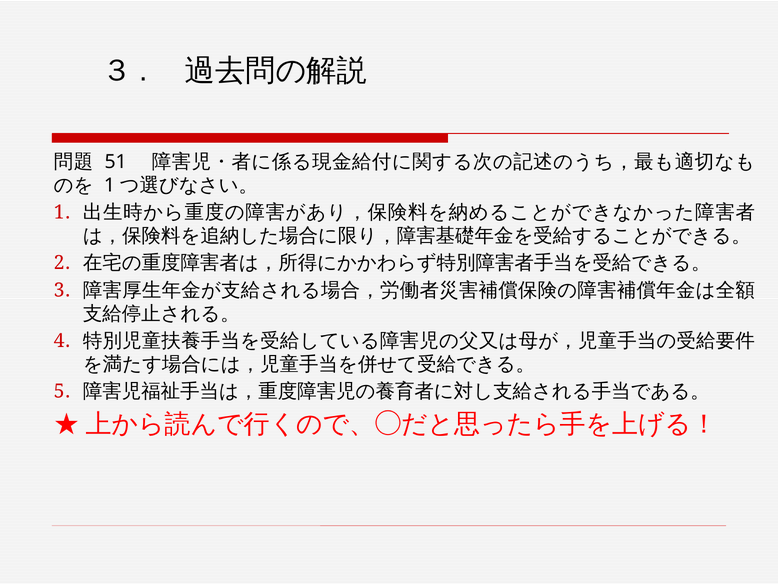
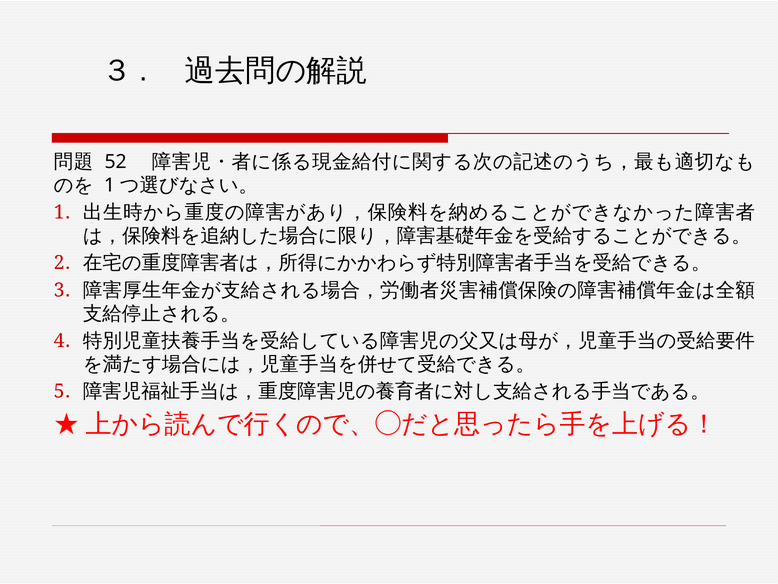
51: 51 -> 52 (116, 162)
